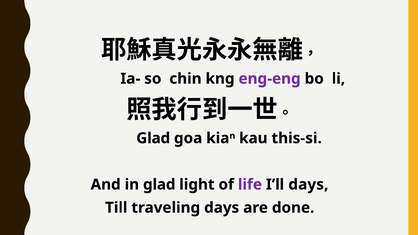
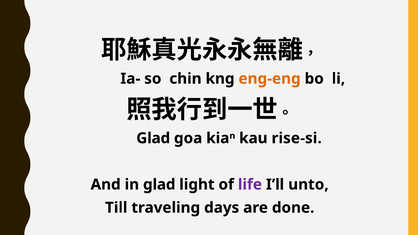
eng-eng colour: purple -> orange (270, 79)
this-si: this-si -> rise-si (297, 138)
I’ll days: days -> unto (308, 185)
